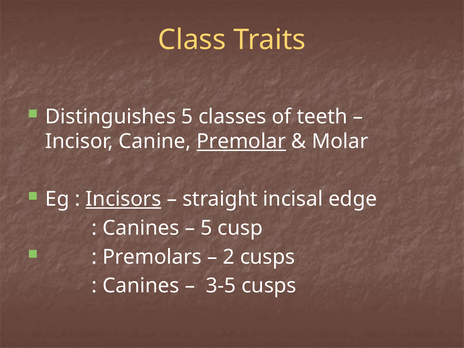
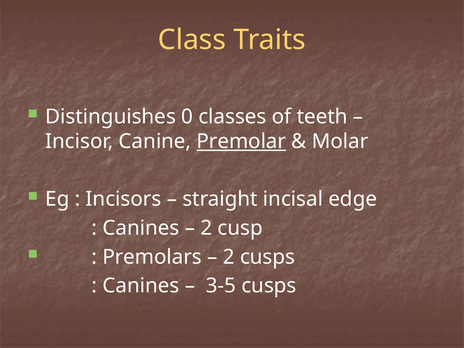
Distinguishes 5: 5 -> 0 (187, 117)
Incisors underline: present -> none (124, 199)
5: 5 -> 2 (206, 228)
